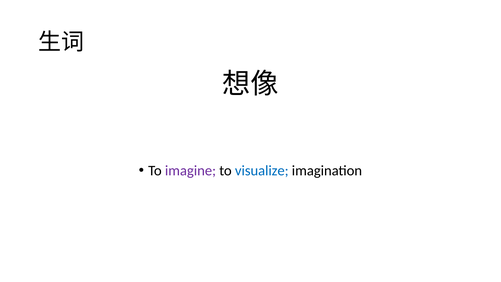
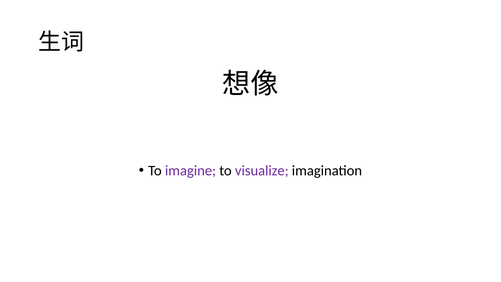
visualize colour: blue -> purple (262, 170)
